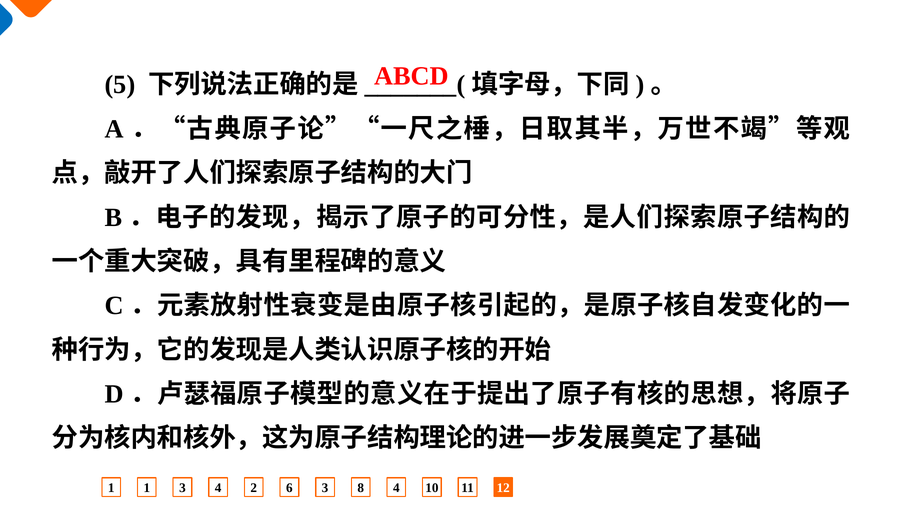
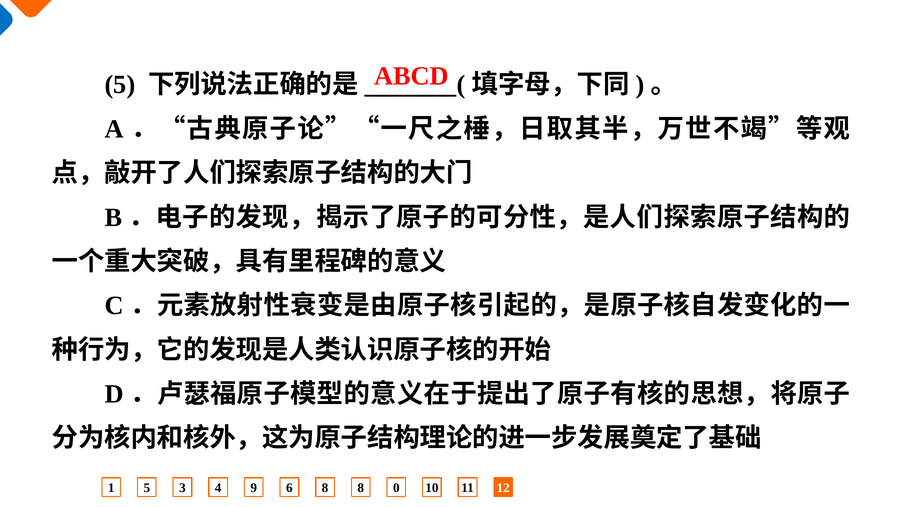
1 1: 1 -> 5 (147, 489)
2: 2 -> 9 (254, 489)
6 3: 3 -> 8 (325, 489)
8 4: 4 -> 0 (396, 489)
